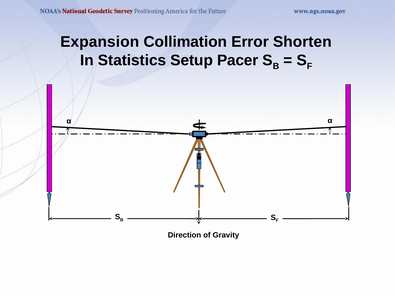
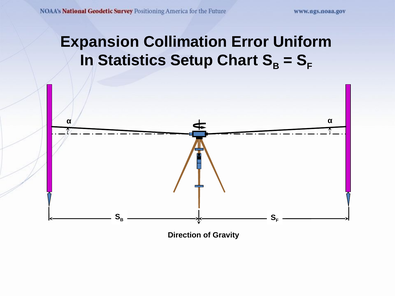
Shorten: Shorten -> Uniform (302, 42)
Pacer: Pacer -> Chart (238, 60)
